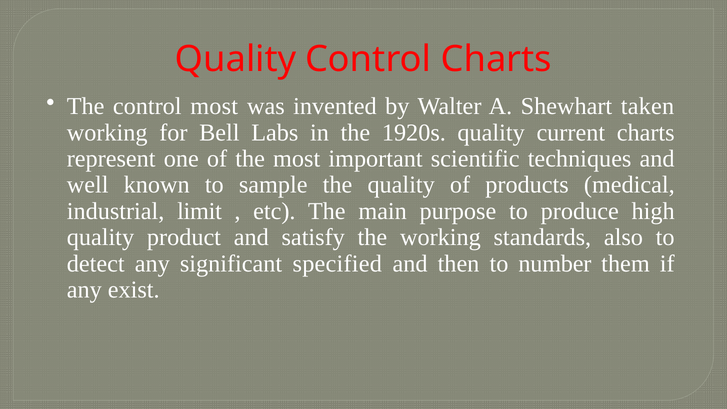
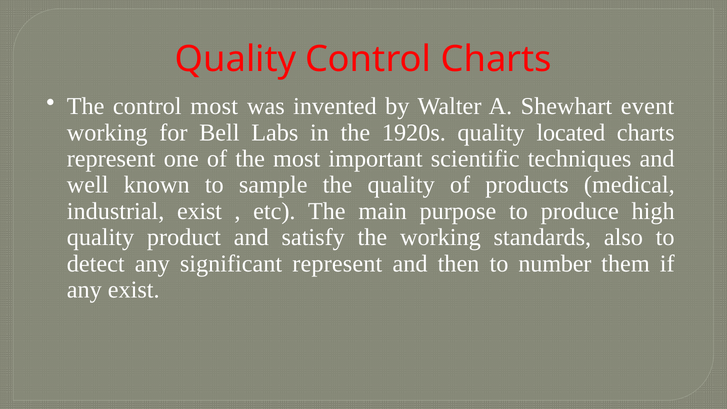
taken: taken -> event (648, 106)
current: current -> located (571, 133)
industrial limit: limit -> exist (199, 211)
significant specified: specified -> represent (337, 263)
